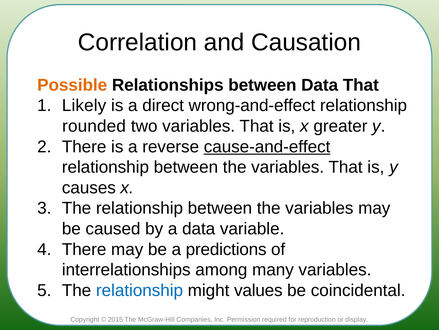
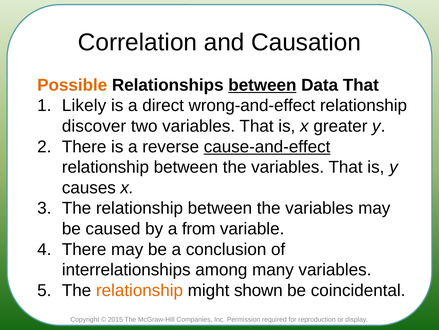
between underline: none -> present (262, 85)
rounded: rounded -> discover (94, 126)
a data: data -> from (199, 228)
predictions: predictions -> conclusion (226, 249)
relationship colour: blue -> orange (140, 290)
values: values -> shown (258, 290)
